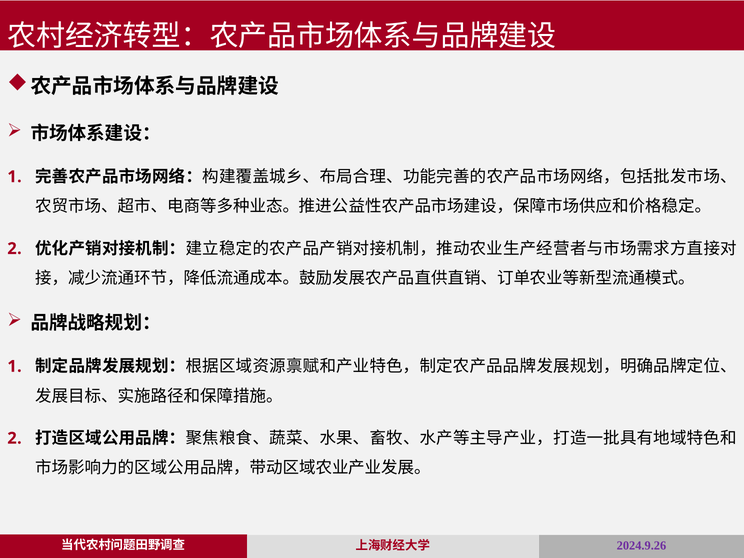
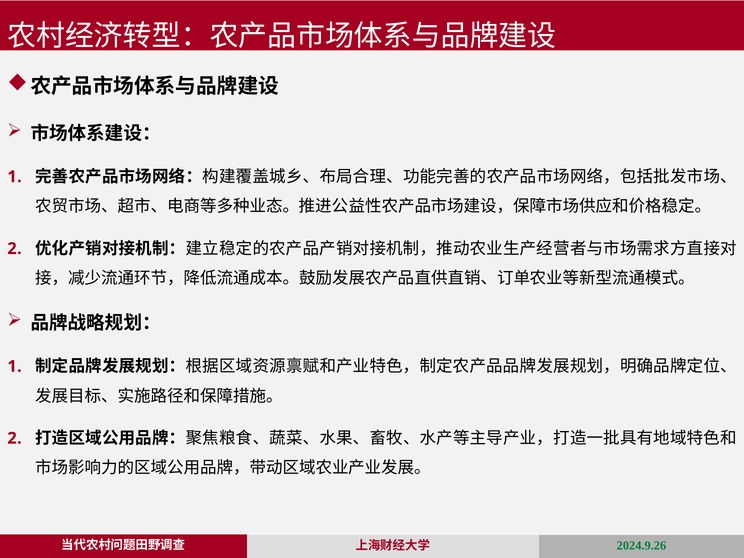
2024.9.26 colour: purple -> green (641, 545)
